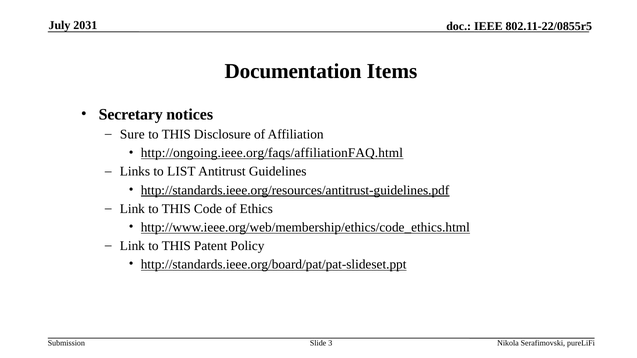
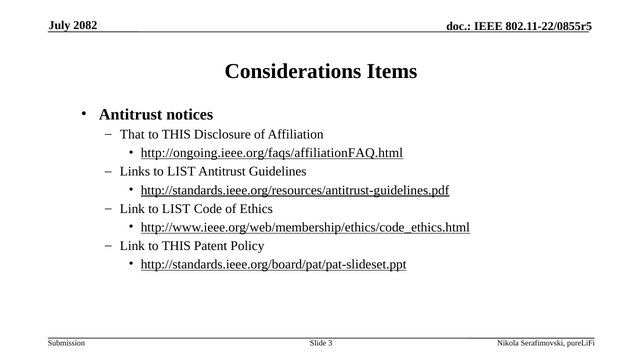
2031: 2031 -> 2082 (85, 25)
Documentation: Documentation -> Considerations (293, 71)
Secretary: Secretary -> Antitrust (131, 115)
Sure: Sure -> That (132, 135)
THIS: THIS -> LIST (176, 209)
